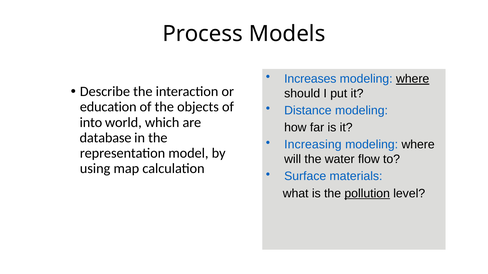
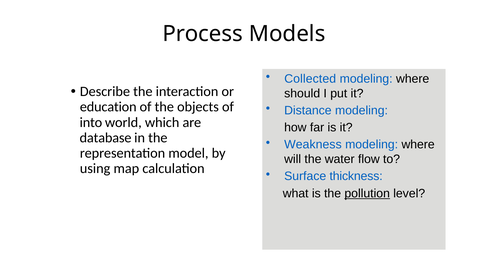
Increases: Increases -> Collected (310, 79)
where underline: present -> none (413, 79)
Increasing: Increasing -> Weakness (313, 145)
materials: materials -> thickness (356, 177)
